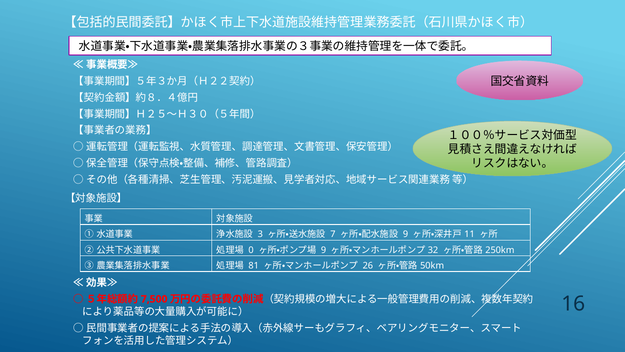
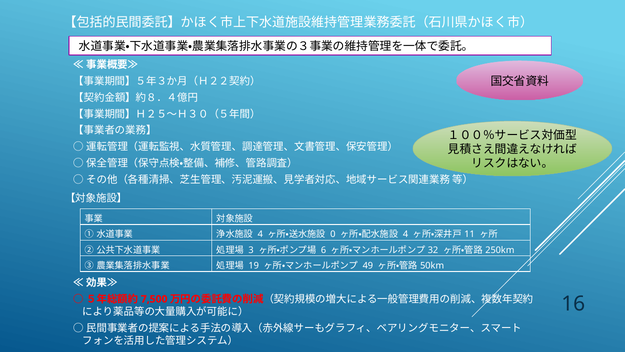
3: 3 -> 4 (260, 234)
7: 7 -> 0 (333, 234)
9: 9 -> 4 (406, 234)
0: 0 -> 3 (251, 250)
9: 9 -> 6 (323, 250)
81: 81 -> 19 (254, 265)
26: 26 -> 49 (368, 265)
